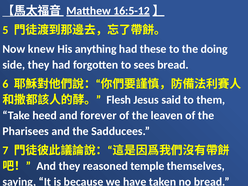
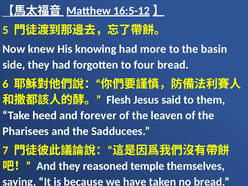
anything: anything -> knowing (96, 49)
these: these -> more (153, 49)
doing: doing -> basin (214, 49)
sees: sees -> four (144, 65)
